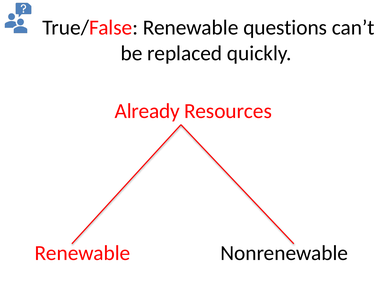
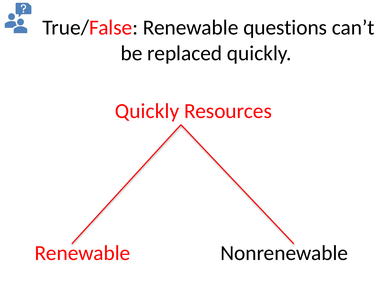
Already: Already -> Quickly (147, 111)
